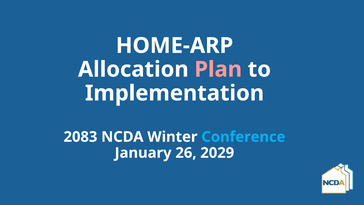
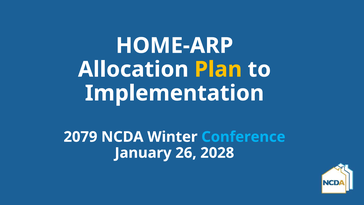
Plan colour: pink -> yellow (218, 69)
2083: 2083 -> 2079 (80, 137)
2029: 2029 -> 2028 (217, 153)
